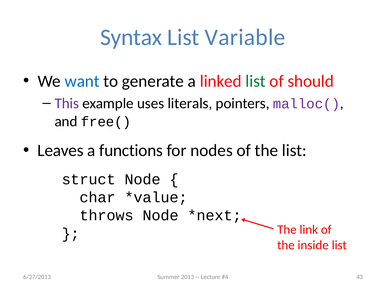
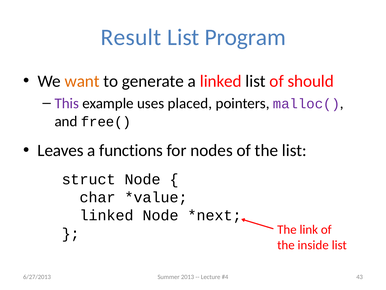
Syntax: Syntax -> Result (131, 37)
Variable: Variable -> Program (245, 37)
want colour: blue -> orange (82, 81)
list colour: green -> black (256, 81)
literals: literals -> placed (190, 103)
throws: throws -> linked (107, 215)
